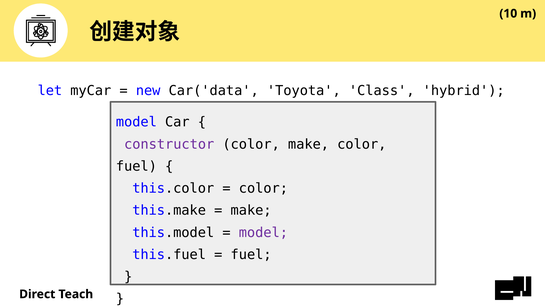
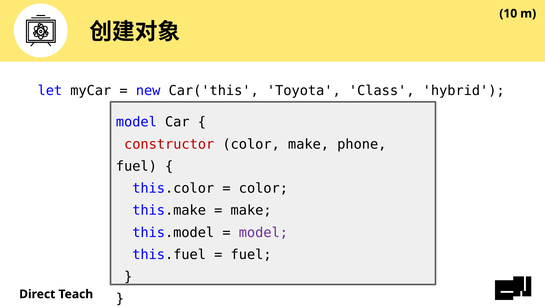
Car('data: Car('data -> Car('this (214, 91)
constructor colour: purple -> red (169, 144)
make color: color -> phone (362, 144)
